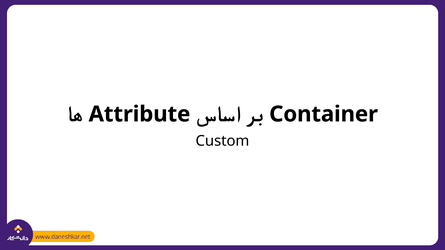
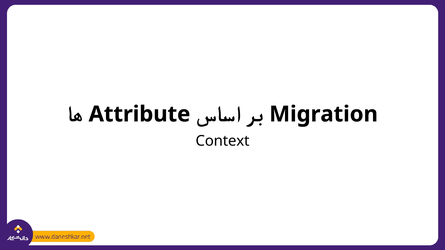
Container: Container -> Migration (324, 114)
Custom: Custom -> Context (223, 141)
